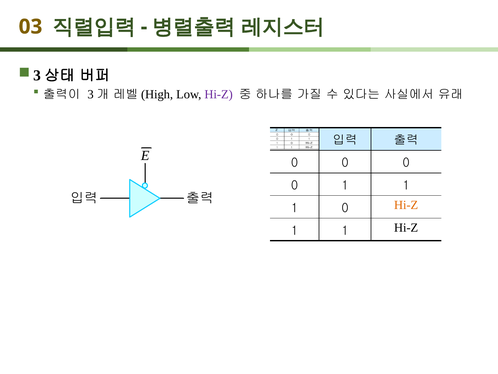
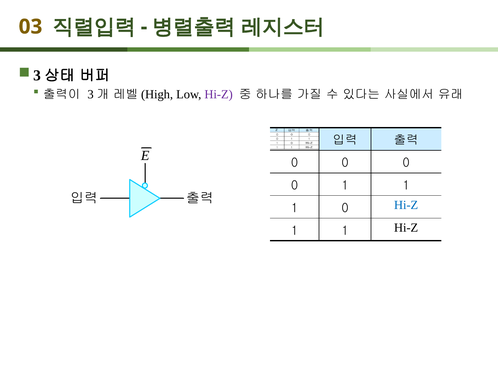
Hi-Z colour: orange -> blue (406, 205)
